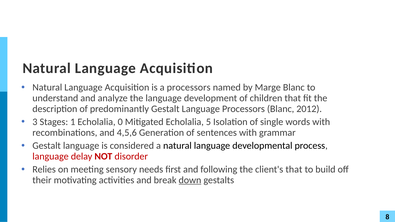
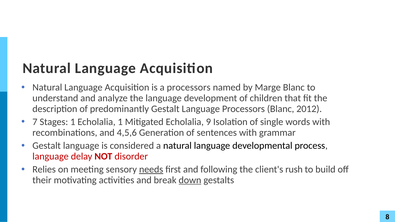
3: 3 -> 7 (35, 122)
Echolalia 0: 0 -> 1 (120, 122)
5: 5 -> 9 (208, 122)
needs underline: none -> present (151, 170)
client's that: that -> rush (294, 170)
